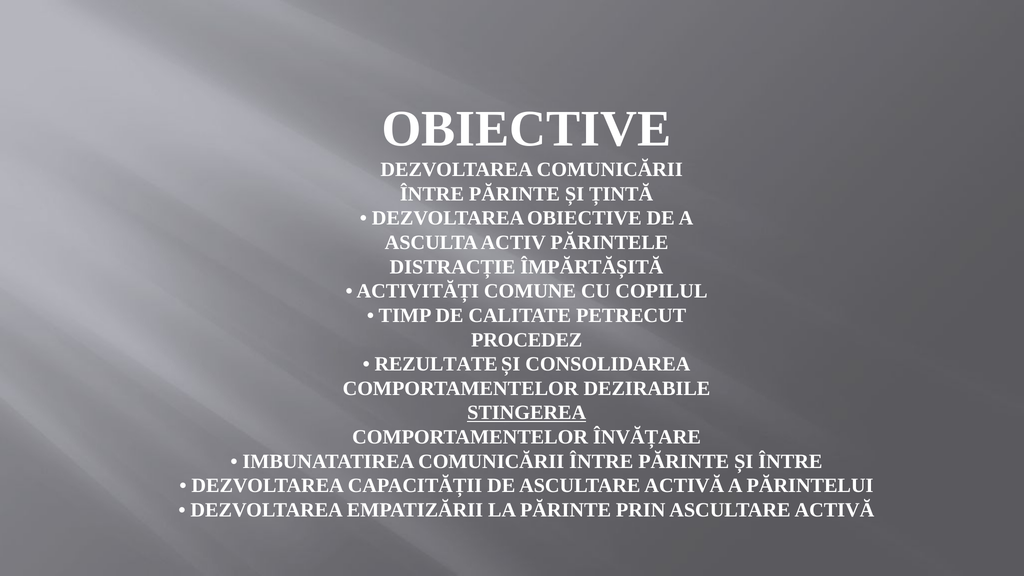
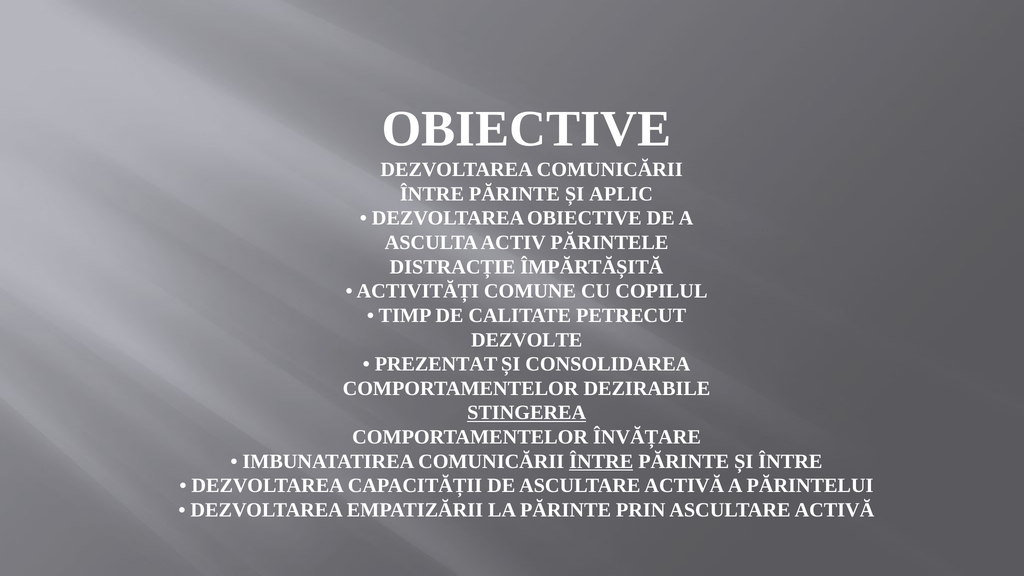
ȚINTĂ: ȚINTĂ -> APLIC (621, 194)
PROCEDEZ: PROCEDEZ -> DEZVOLTE (527, 340)
REZULTATE: REZULTATE -> PREZENTAT (436, 364)
ÎNTRE underline: none -> present (601, 461)
